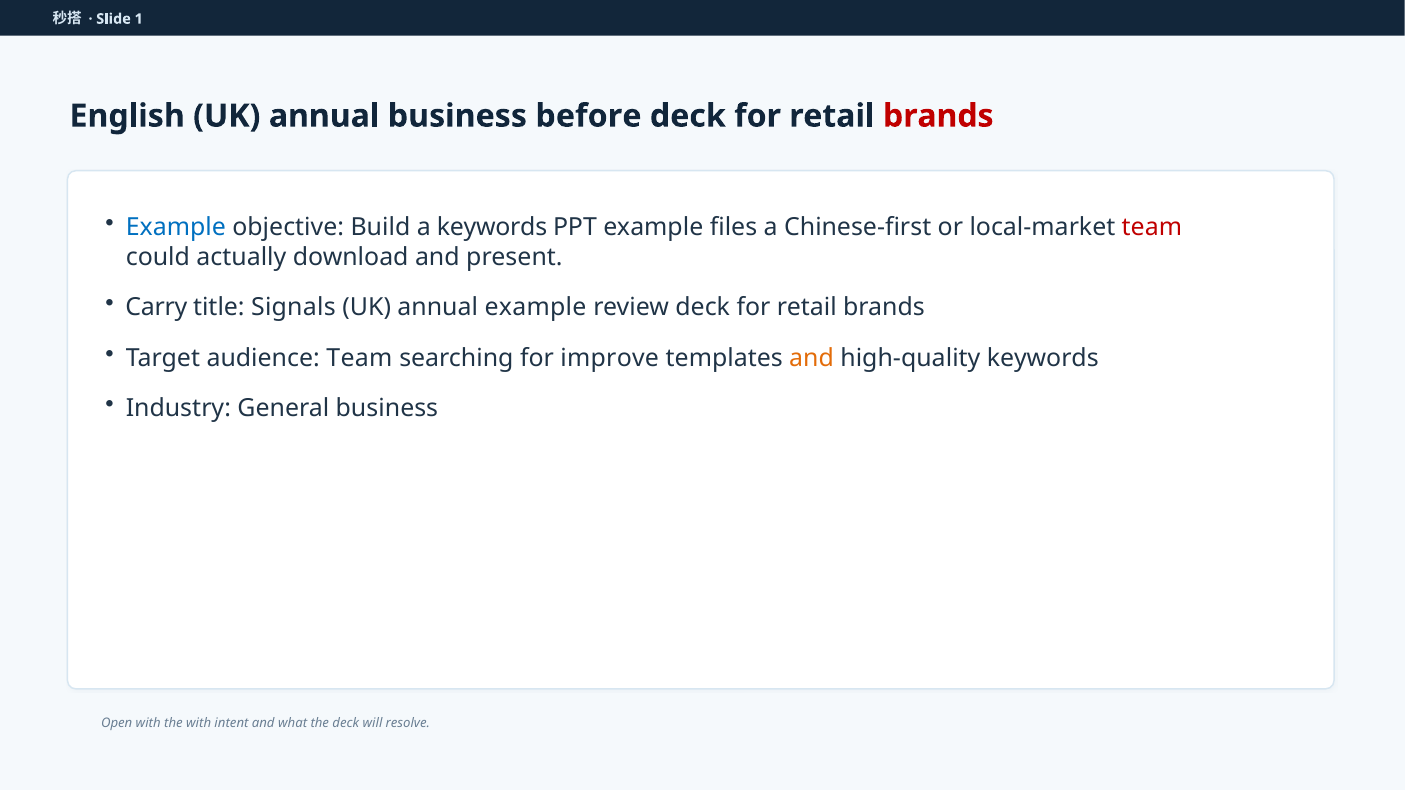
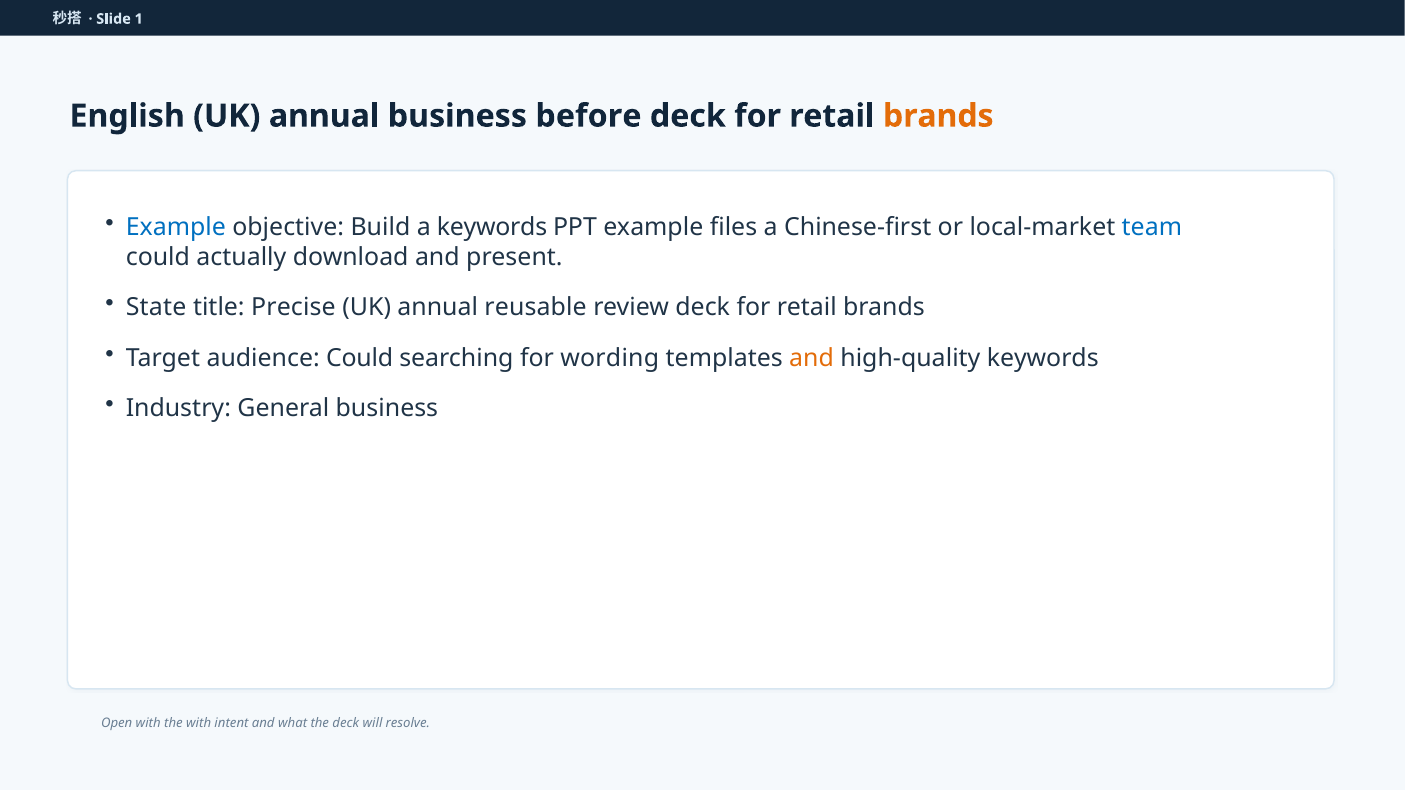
brands colour: red -> orange (938, 116)
team colour: red -> blue (1152, 227)
Carry: Carry -> State (156, 308)
Signals: Signals -> Precise (293, 308)
annual example: example -> reusable (536, 308)
audience Team: Team -> Could (360, 358)
improve: improve -> wording (610, 358)
